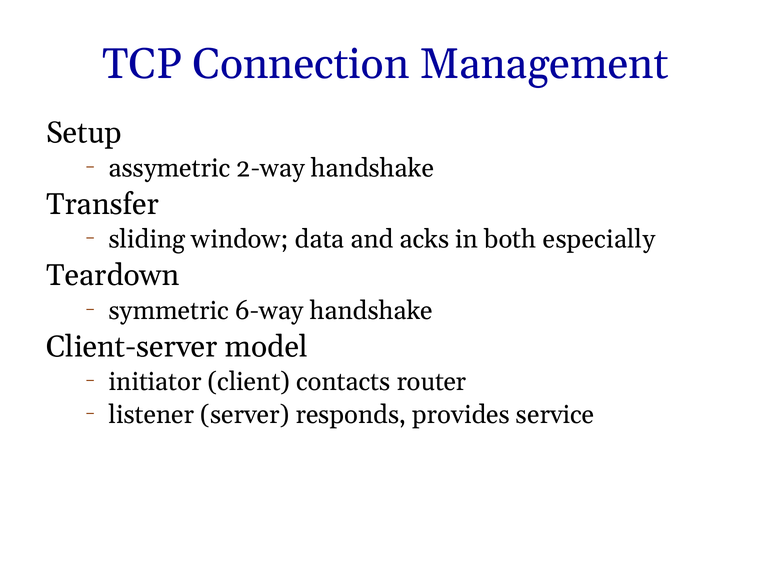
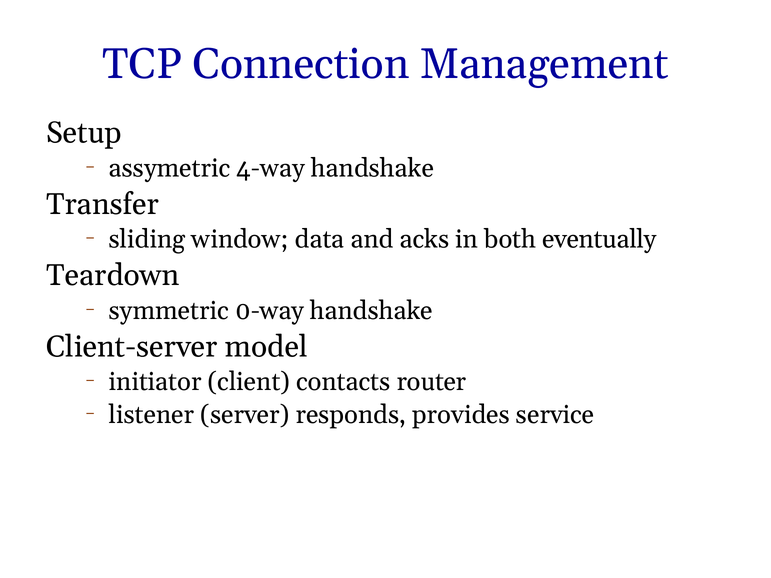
2-way: 2-way -> 4-way (271, 168)
especially: especially -> eventually (599, 239)
6-way: 6-way -> 0-way (269, 311)
